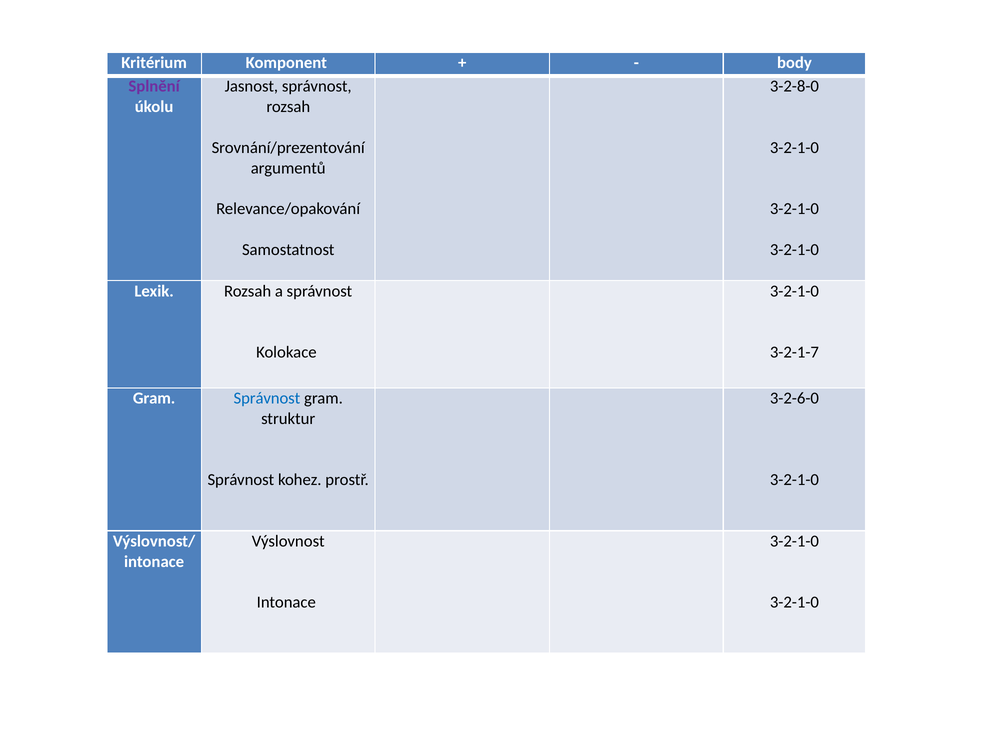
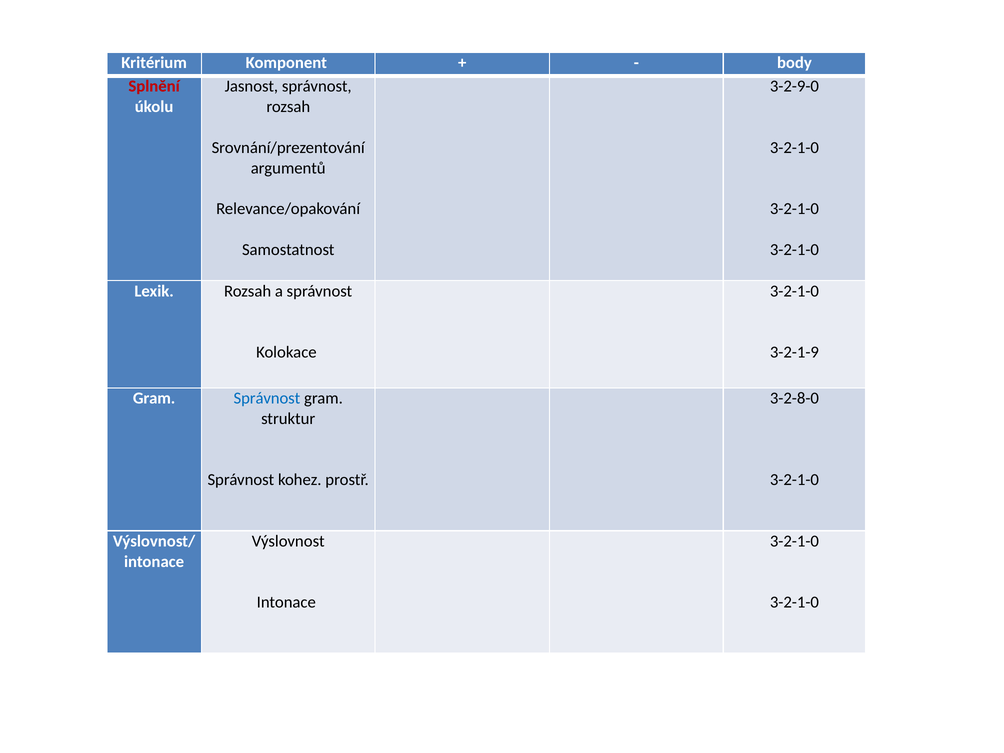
Splnění colour: purple -> red (154, 86)
3-2-8-0: 3-2-8-0 -> 3-2-9-0 (794, 86)
3-2-1-7: 3-2-1-7 -> 3-2-1-9 (794, 352)
3-2-6-0: 3-2-6-0 -> 3-2-8-0 (794, 398)
